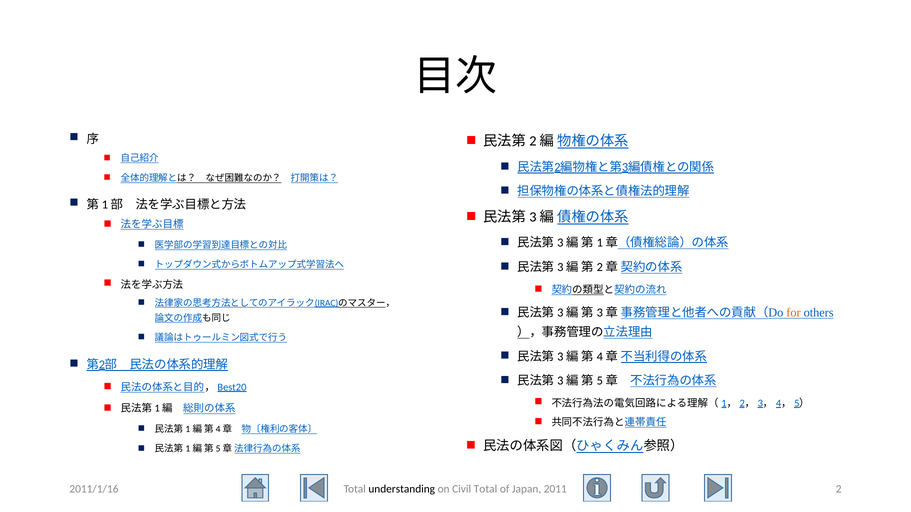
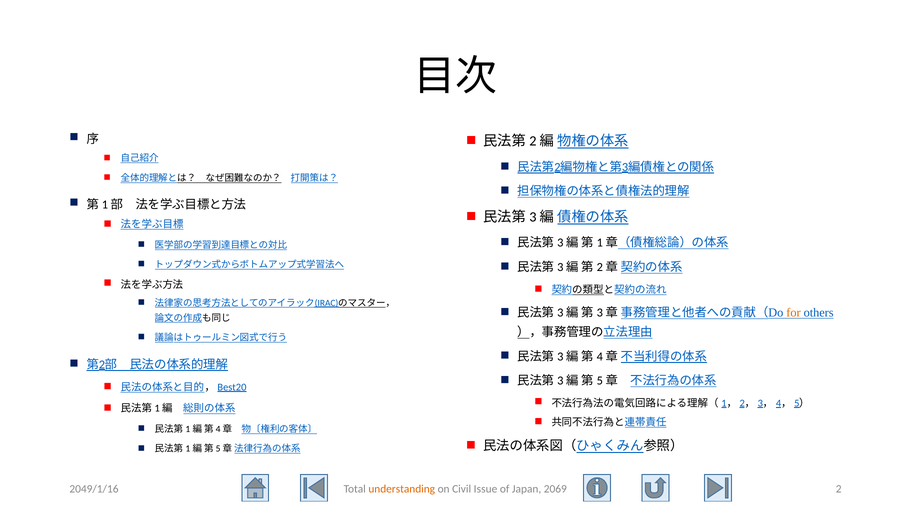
2011/1/16: 2011/1/16 -> 2049/1/16 (94, 489)
understanding colour: black -> orange (402, 489)
Civil Total: Total -> Issue (486, 489)
2011: 2011 -> 2069 (555, 489)
